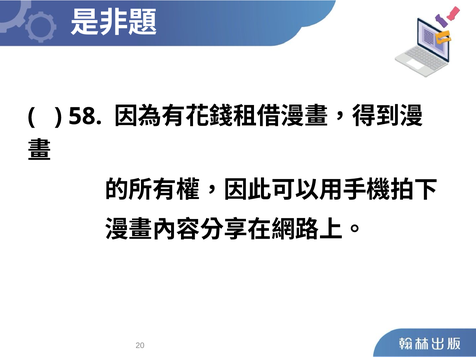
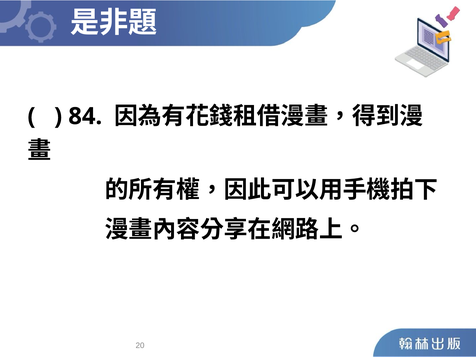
58: 58 -> 84 (85, 116)
